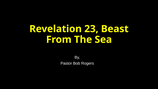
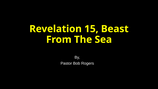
23: 23 -> 15 (91, 29)
